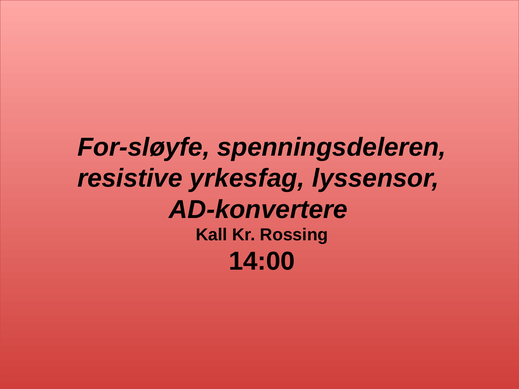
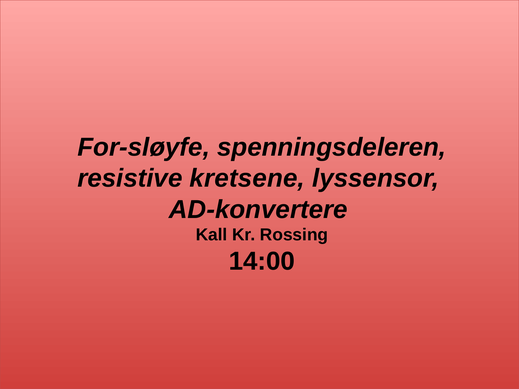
yrkesfag: yrkesfag -> kretsene (247, 178)
